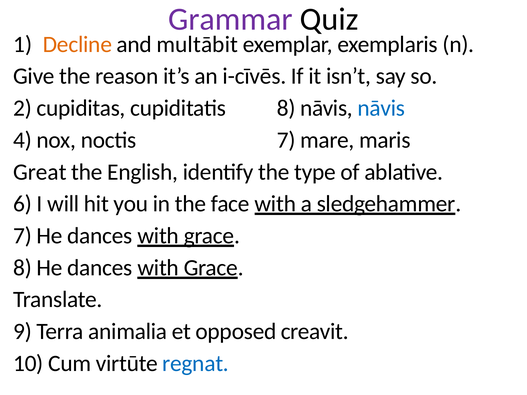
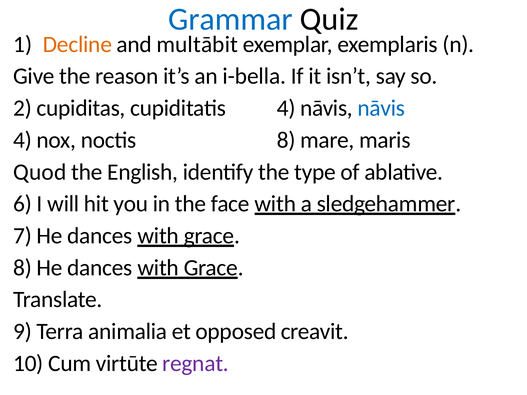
Grammar colour: purple -> blue (230, 19)
i-cīvēs: i-cīvēs -> i-bella (254, 76)
cupiditatis 8: 8 -> 4 (286, 108)
noctis 7: 7 -> 8 (286, 140)
Great: Great -> Quod (40, 172)
regnat colour: blue -> purple (196, 364)
